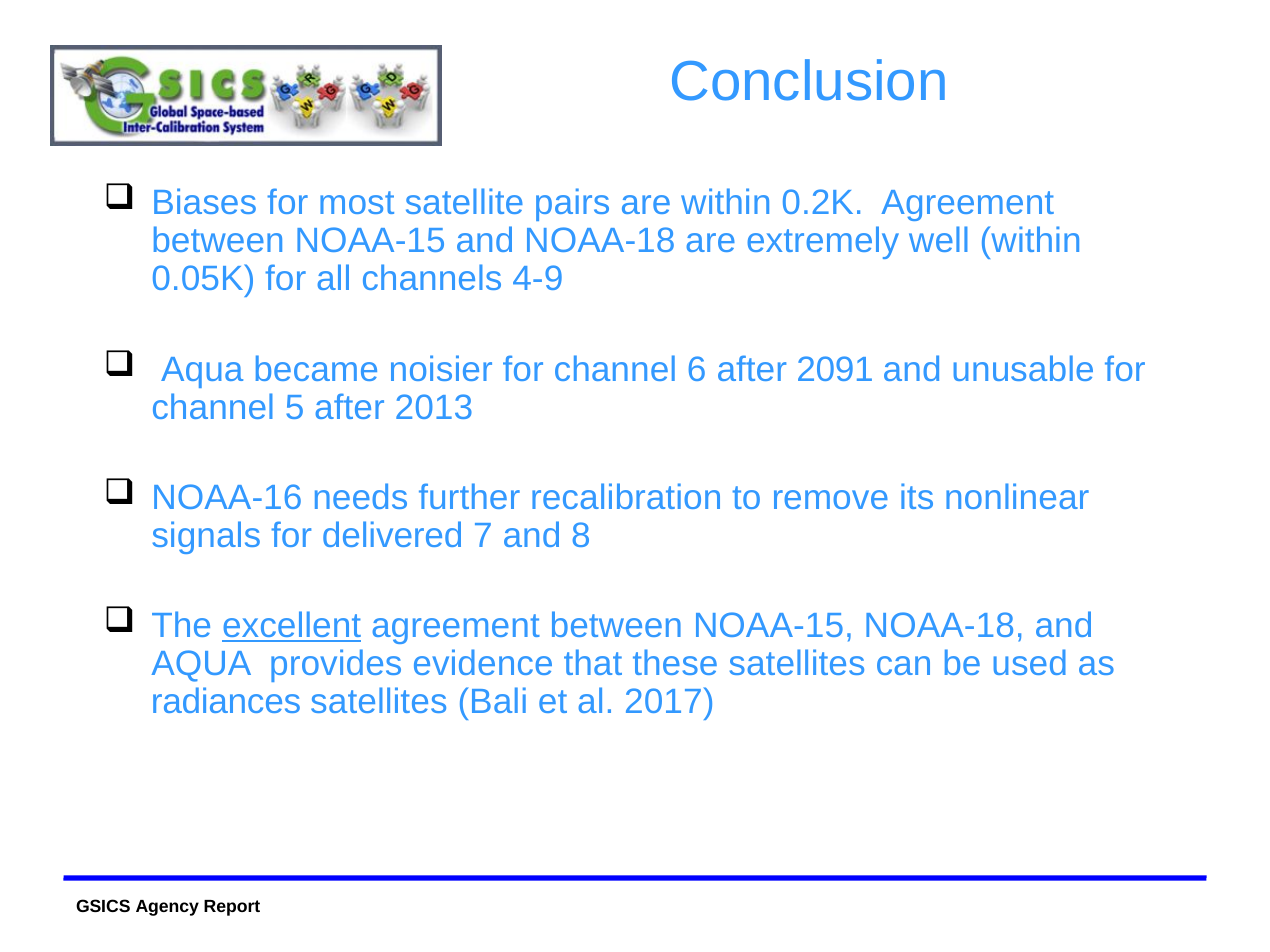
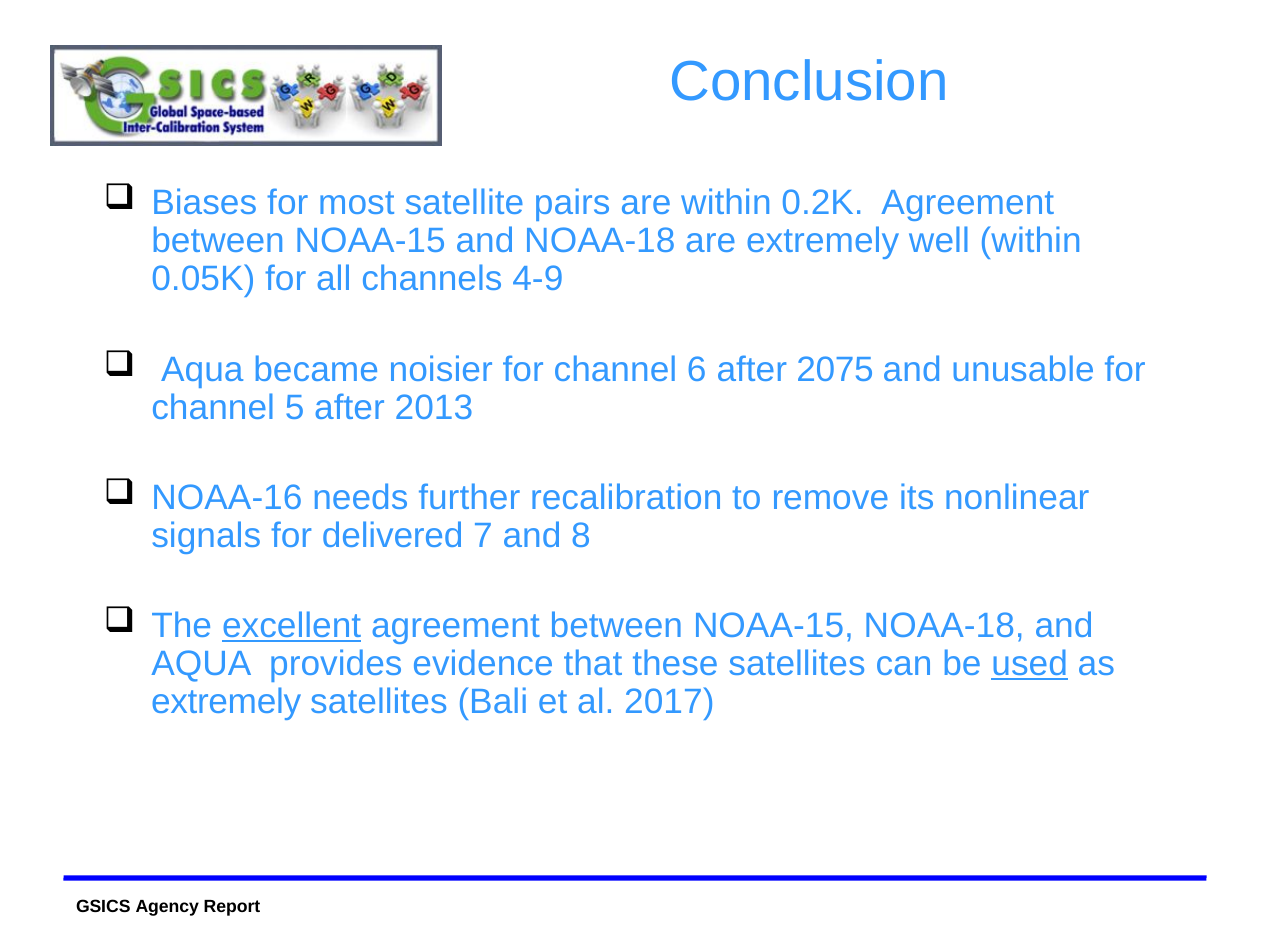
2091: 2091 -> 2075 (835, 370)
used underline: none -> present (1030, 665)
radiances: radiances -> extremely (226, 703)
